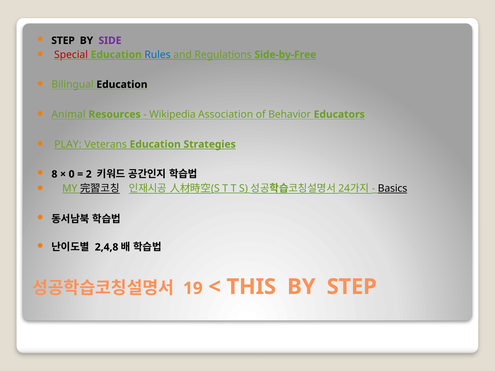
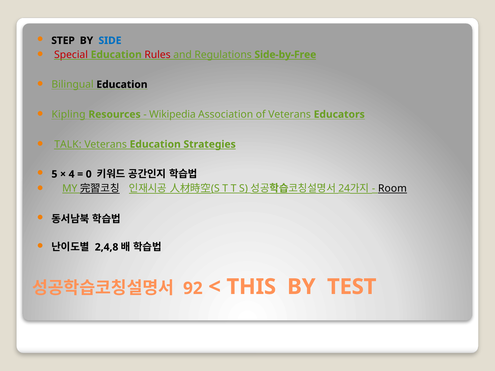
SIDE colour: purple -> blue (110, 41)
Rules colour: blue -> red (158, 55)
Animal: Animal -> Kipling (69, 114)
of Behavior: Behavior -> Veterans (290, 114)
PLAY: PLAY -> TALK (68, 144)
8: 8 -> 5 (54, 174)
0: 0 -> 4 (72, 174)
2: 2 -> 0 (89, 174)
Basics: Basics -> Room (392, 188)
19: 19 -> 92 (193, 289)
BY STEP: STEP -> TEST (352, 287)
